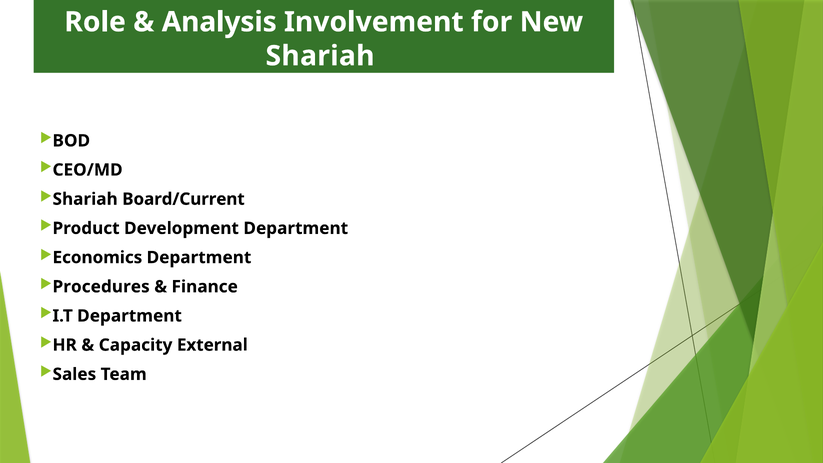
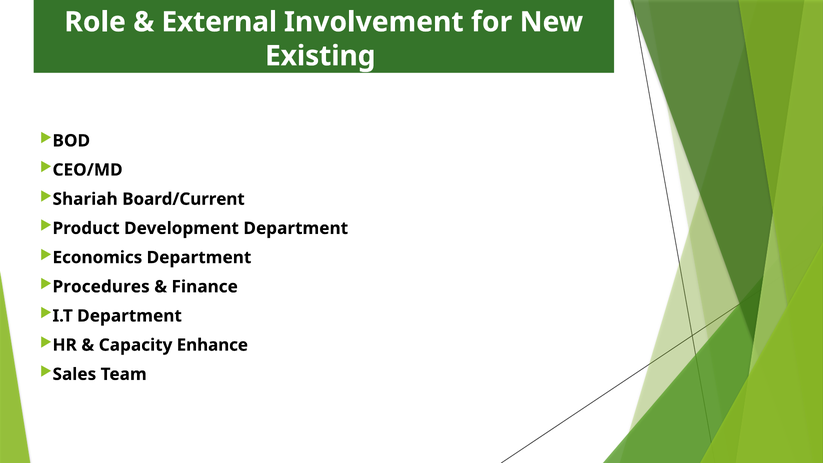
Analysis: Analysis -> External (219, 22)
Shariah: Shariah -> Existing (320, 56)
External: External -> Enhance (212, 345)
